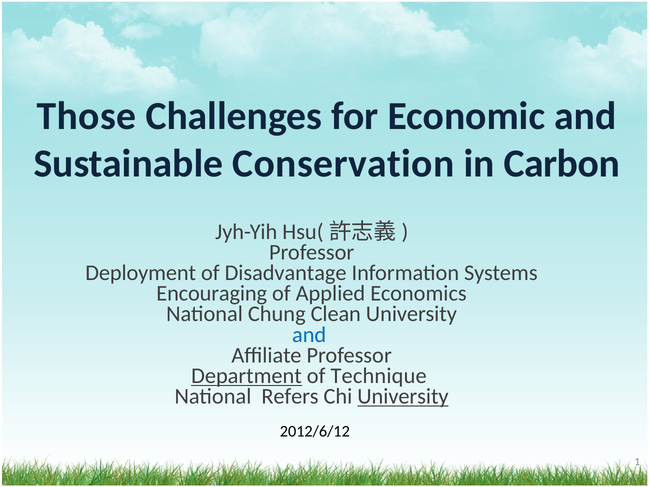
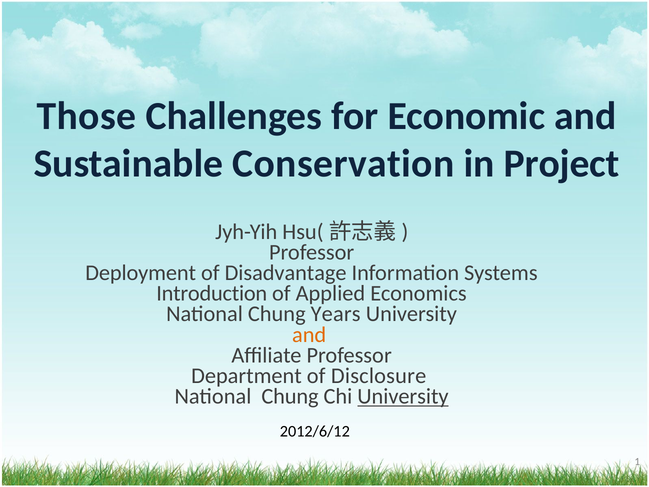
Carbon: Carbon -> Project (562, 164)
Encouraging: Encouraging -> Introduction (212, 293)
Clean: Clean -> Years (336, 314)
and colour: blue -> orange (309, 335)
Department underline: present -> none (246, 376)
Technique: Technique -> Disclosure (379, 376)
Refers: Refers -> Chung (290, 396)
